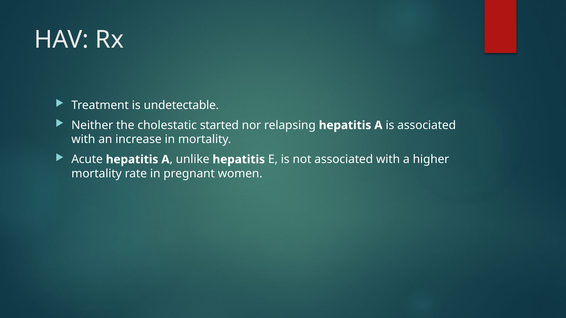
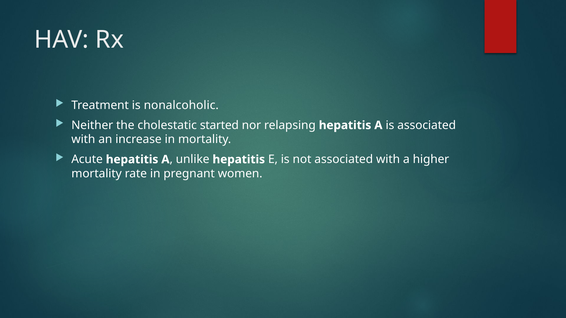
undetectable: undetectable -> nonalcoholic (181, 105)
